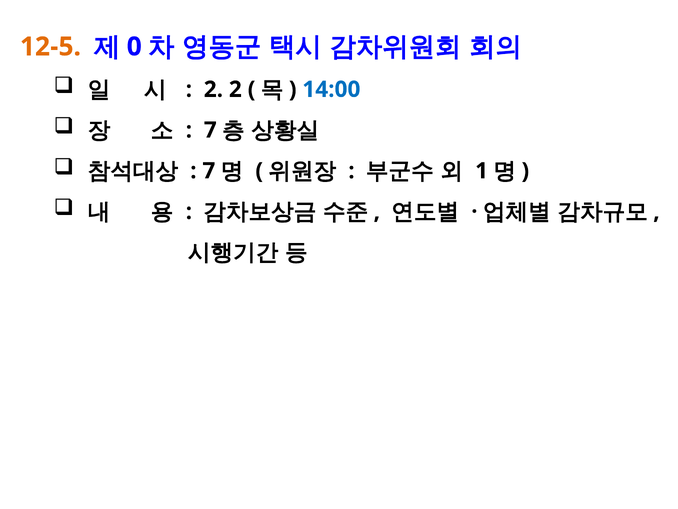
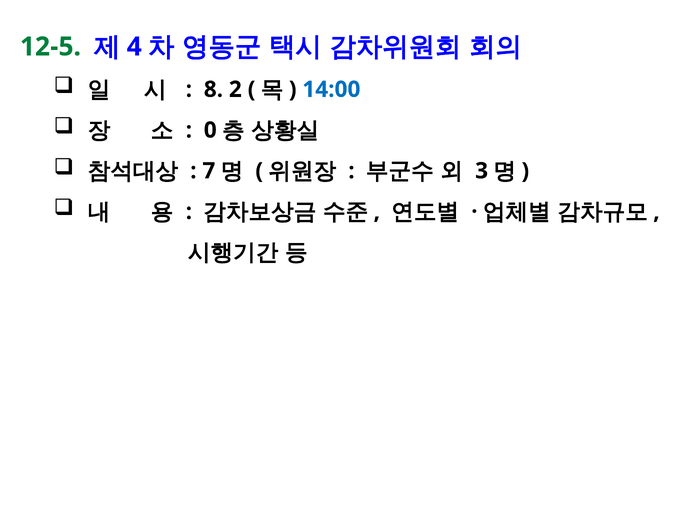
12-5 colour: orange -> green (50, 47)
0: 0 -> 4 (134, 47)
2: 2 -> 8 (213, 89)
7: 7 -> 0 (210, 130)
1: 1 -> 3 (482, 171)
